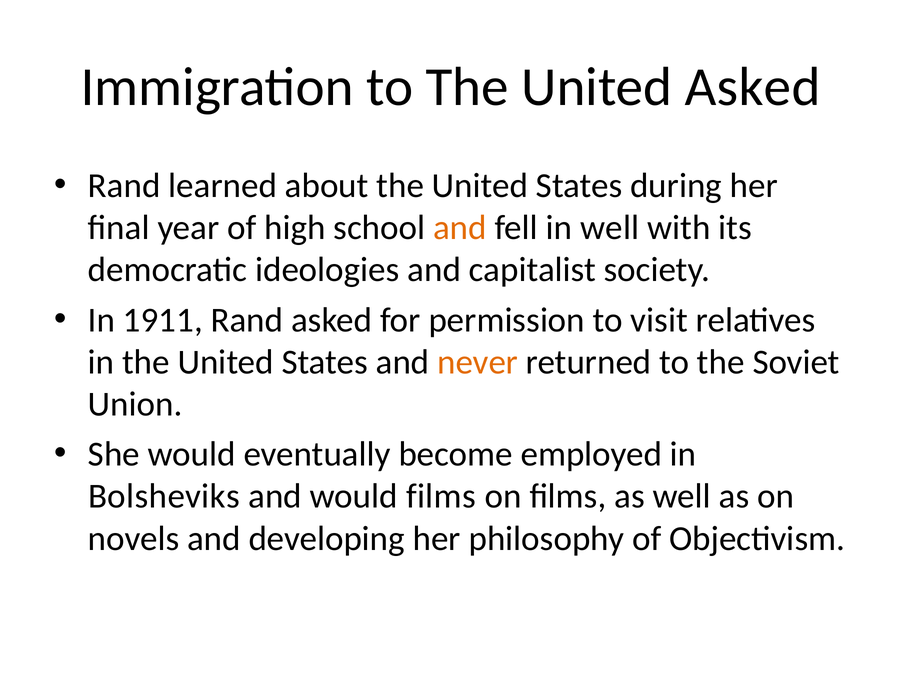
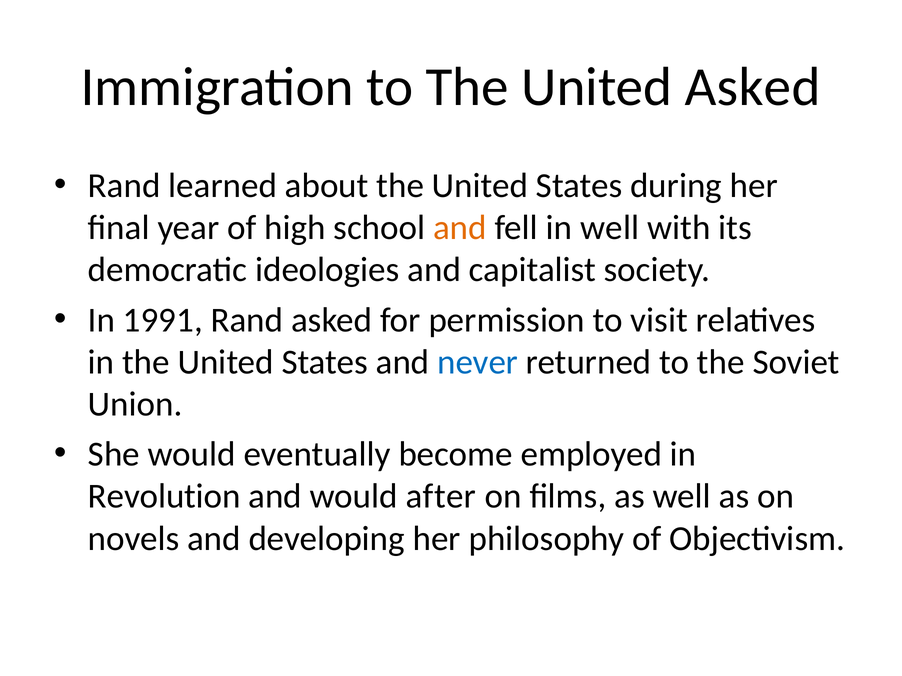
1911: 1911 -> 1991 (163, 320)
never colour: orange -> blue (478, 362)
Bolsheviks: Bolsheviks -> Revolution (164, 497)
would films: films -> after (441, 497)
